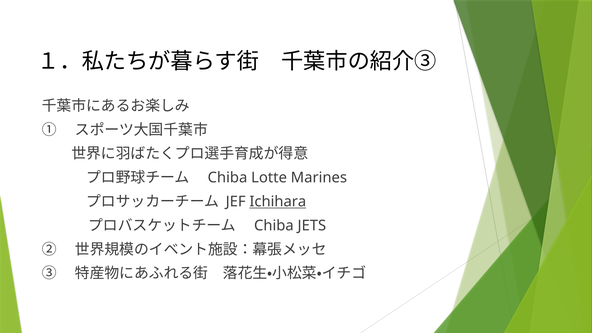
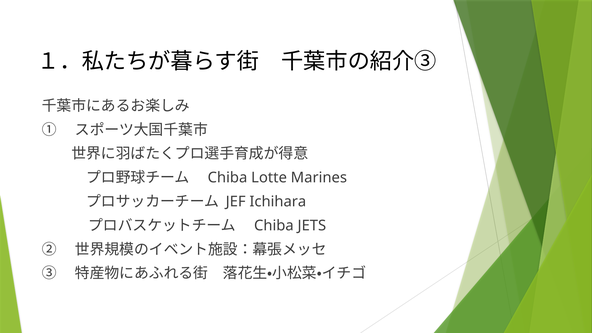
Ichihara underline: present -> none (278, 202)
